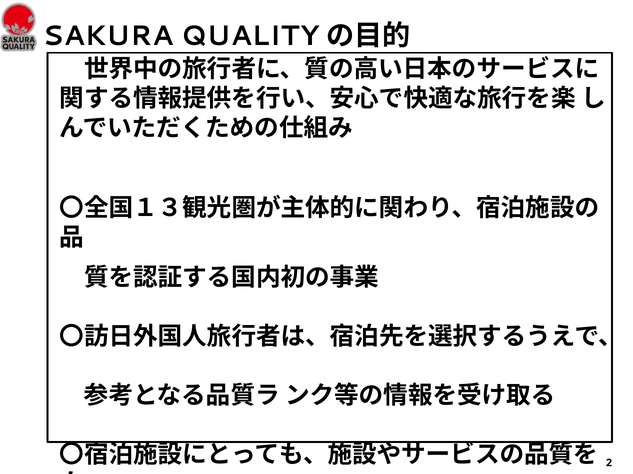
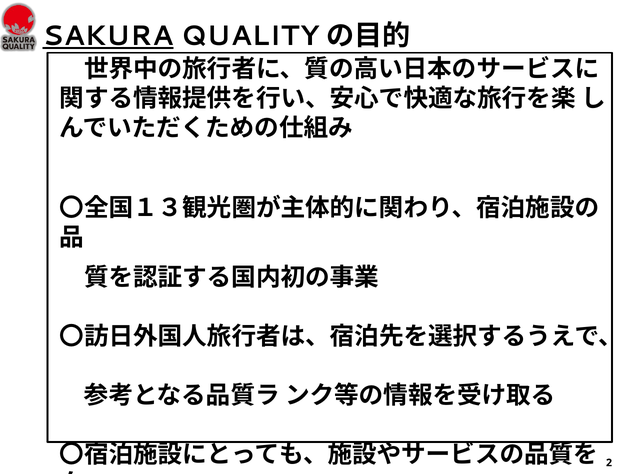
SAKURA underline: none -> present (108, 36)
